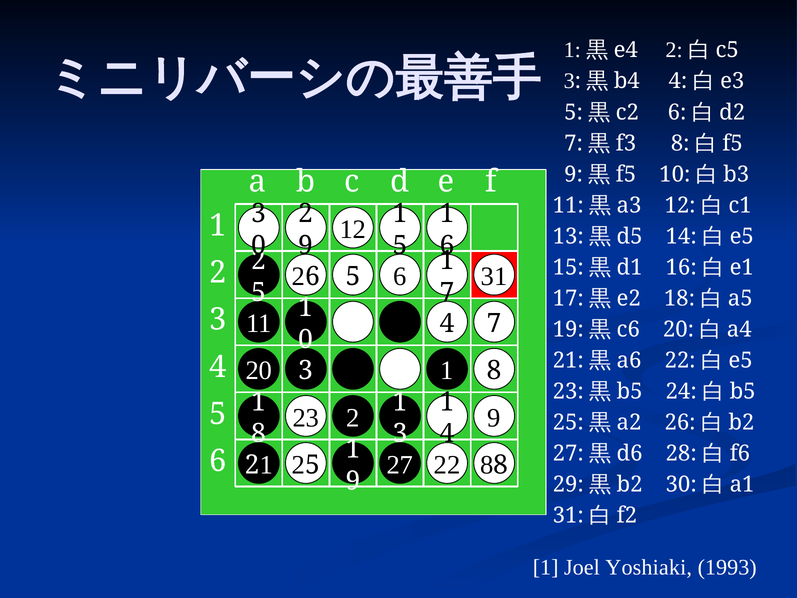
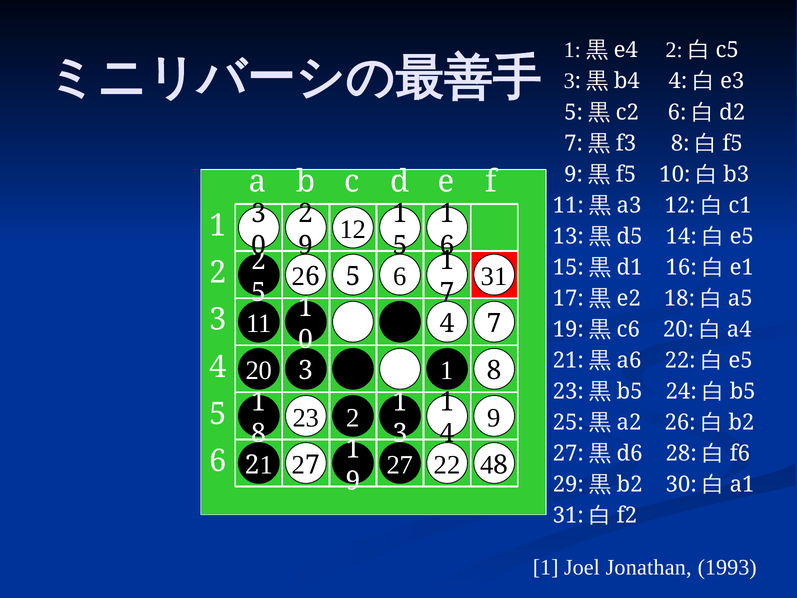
5: 5 -> 7 (313, 465)
27 8: 8 -> 4 (487, 465)
Yoshiaki: Yoshiaki -> Jonathan (649, 567)
